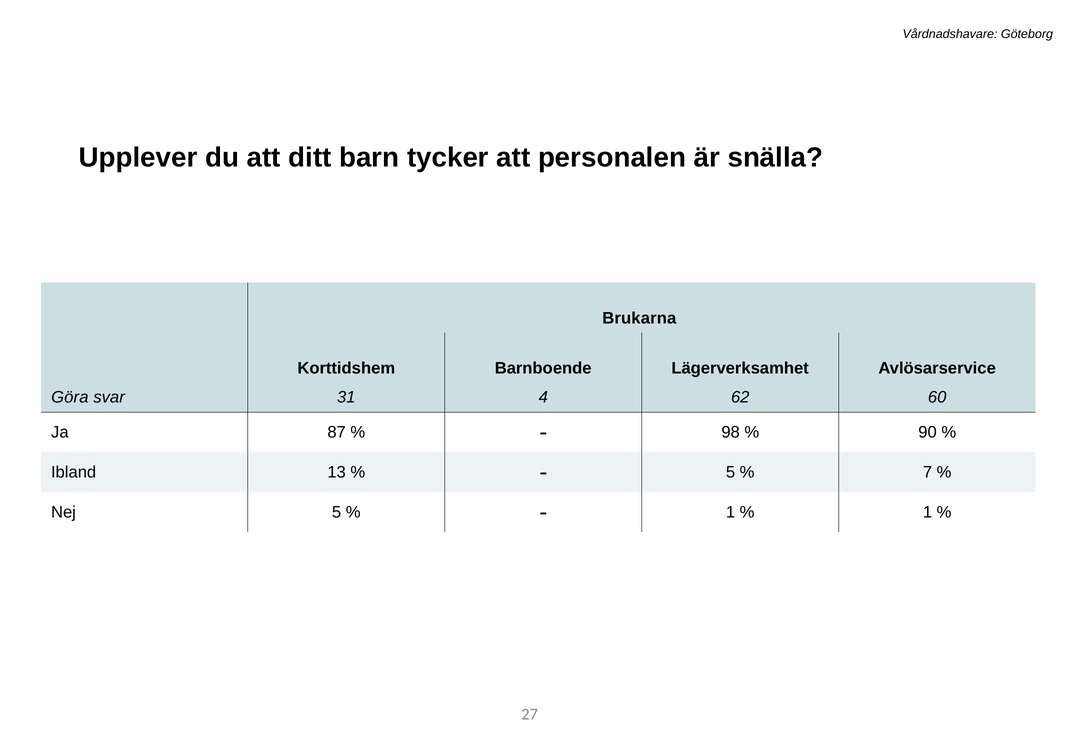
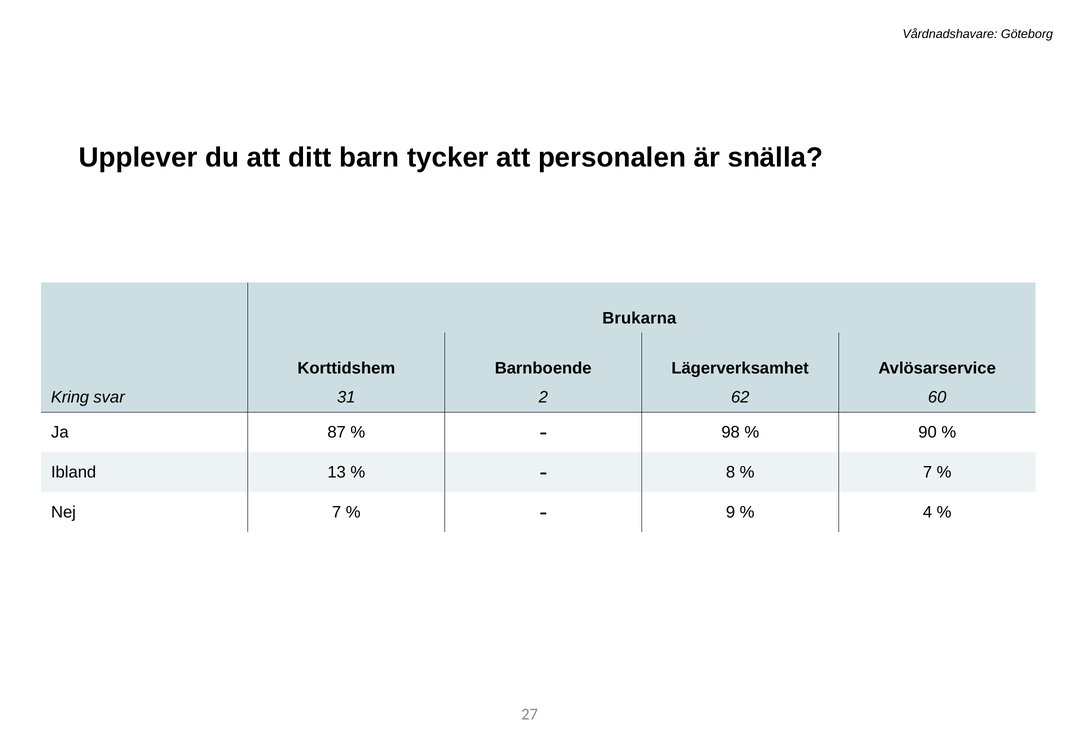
Göra: Göra -> Kring (70, 398)
4: 4 -> 2 (543, 398)
5: 5 -> 8 (731, 473)
Nej 5: 5 -> 7 (337, 513)
1: 1 -> 9 (731, 513)
1: 1 -> 4 (928, 513)
